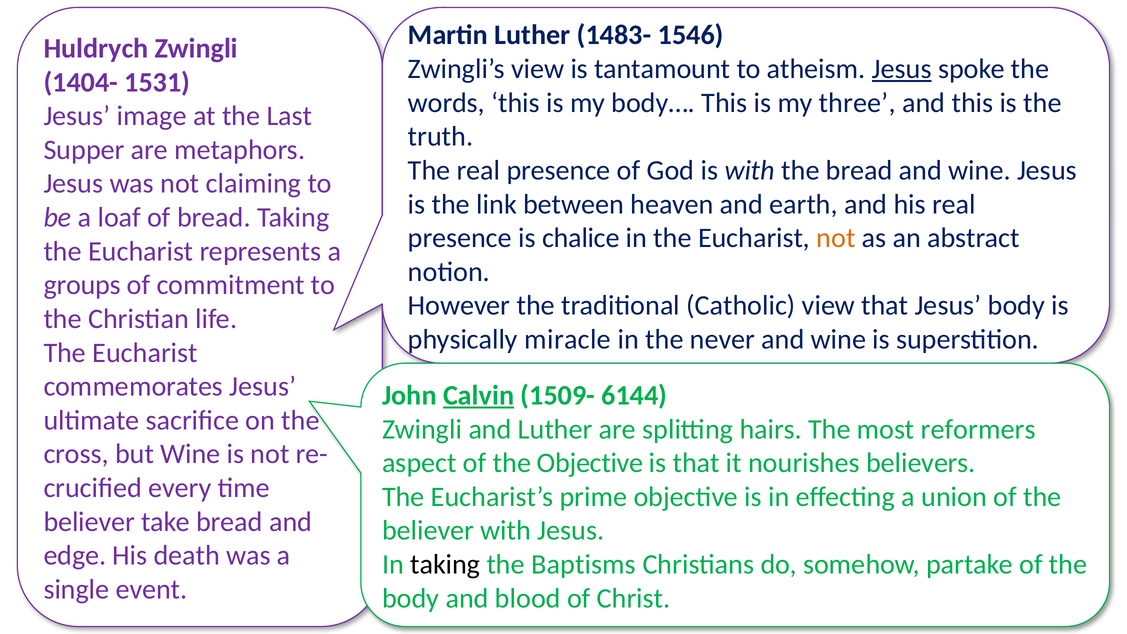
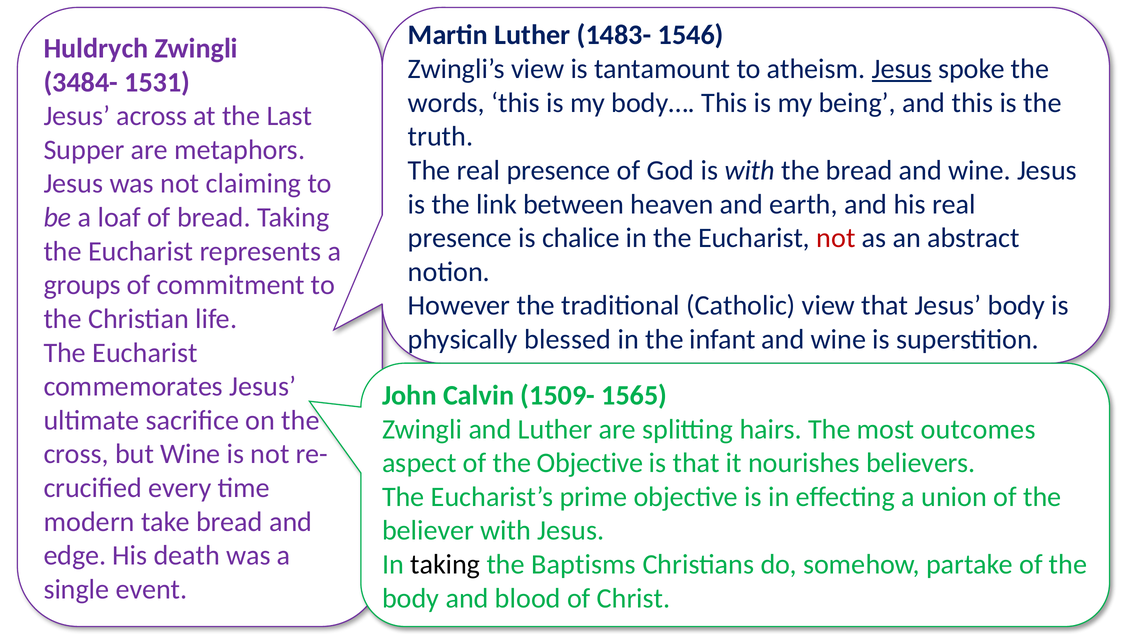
1404-: 1404- -> 3484- (81, 82)
three: three -> being (857, 103)
image: image -> across (152, 116)
not colour: orange -> red (836, 238)
miracle: miracle -> blessed (568, 339)
never: never -> infant (723, 339)
Calvin underline: present -> none (479, 395)
6144: 6144 -> 1565 (634, 395)
reformers: reformers -> outcomes (978, 429)
believer: believer -> modern (89, 522)
